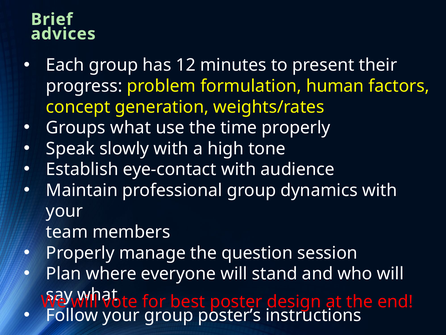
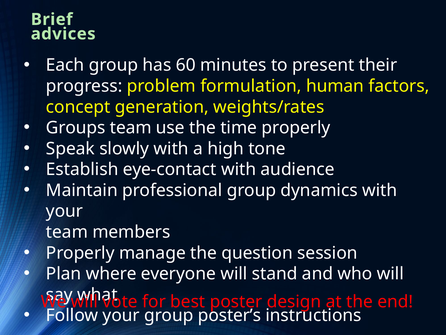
12: 12 -> 60 (186, 65)
Groups what: what -> team (131, 128)
